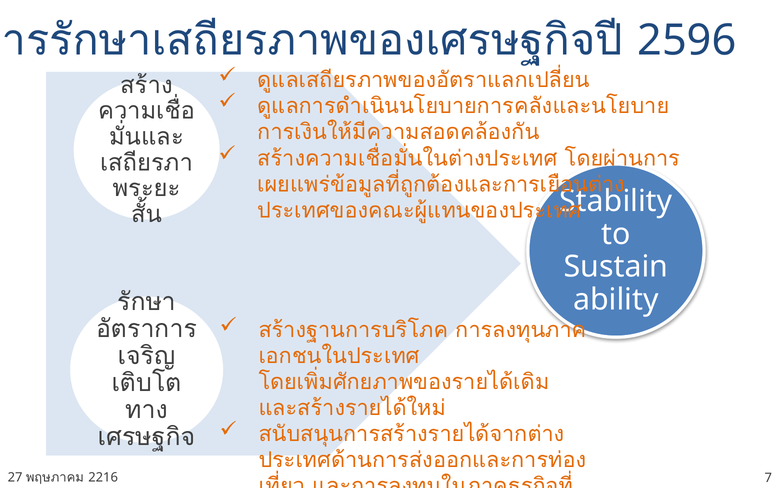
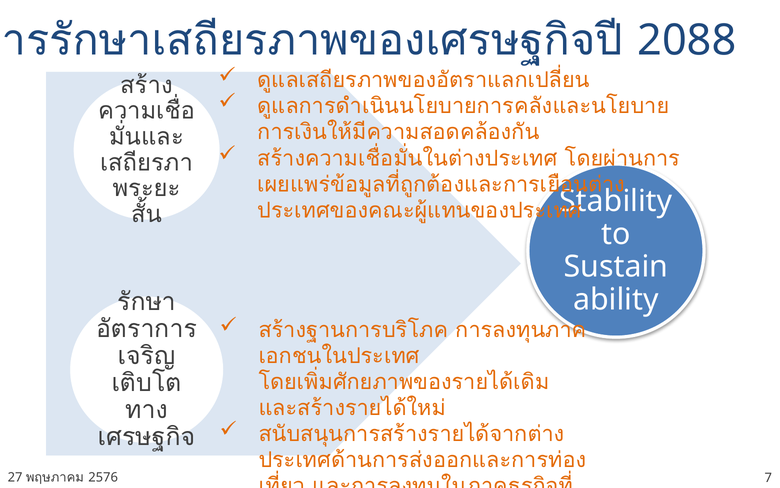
2596: 2596 -> 2088 (687, 40)
2216: 2216 -> 2576 (103, 477)
